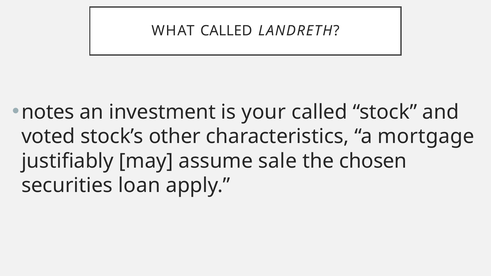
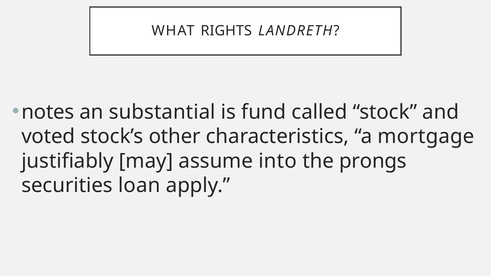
WHAT CALLED: CALLED -> RIGHTS (226, 31)
investment: investment -> substantial (162, 112)
your: your -> fund (264, 112)
sale: sale -> into (278, 161)
chosen: chosen -> prongs (373, 161)
